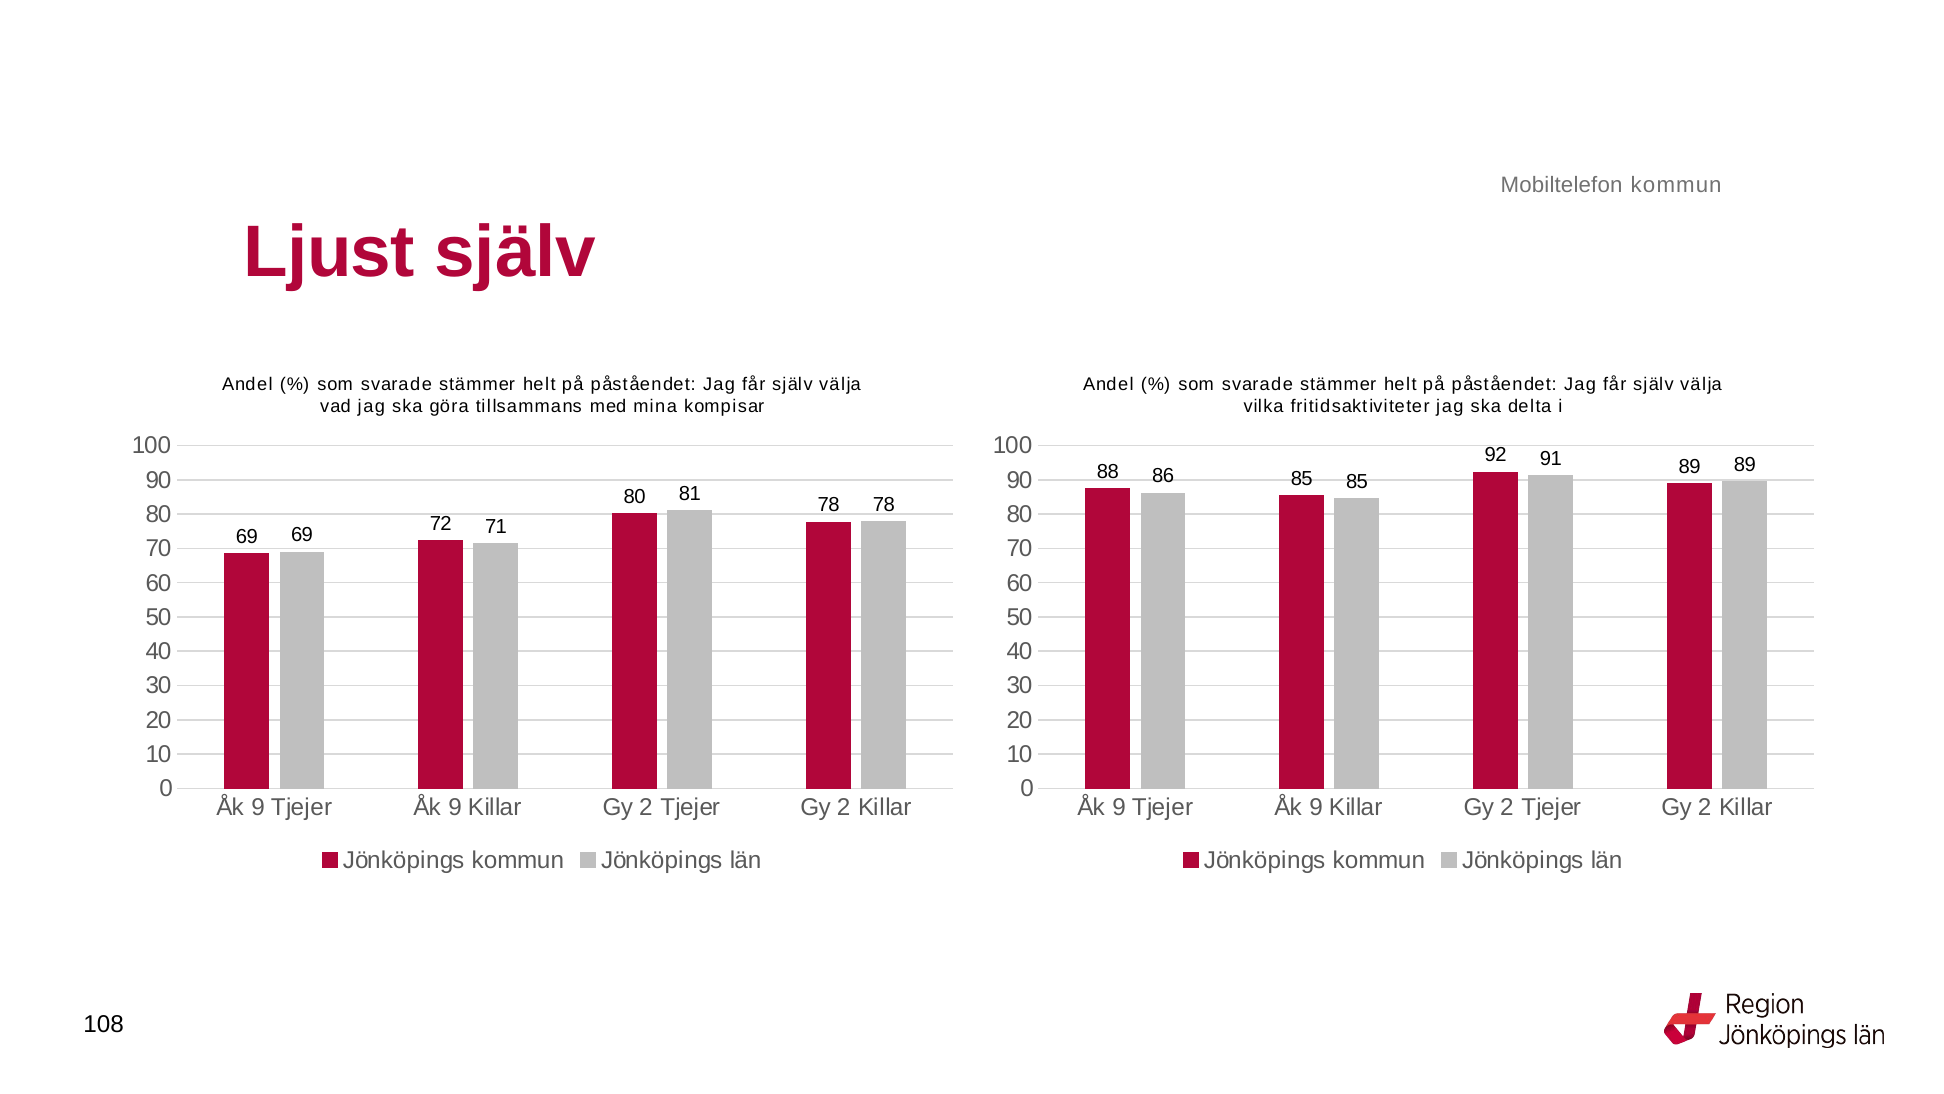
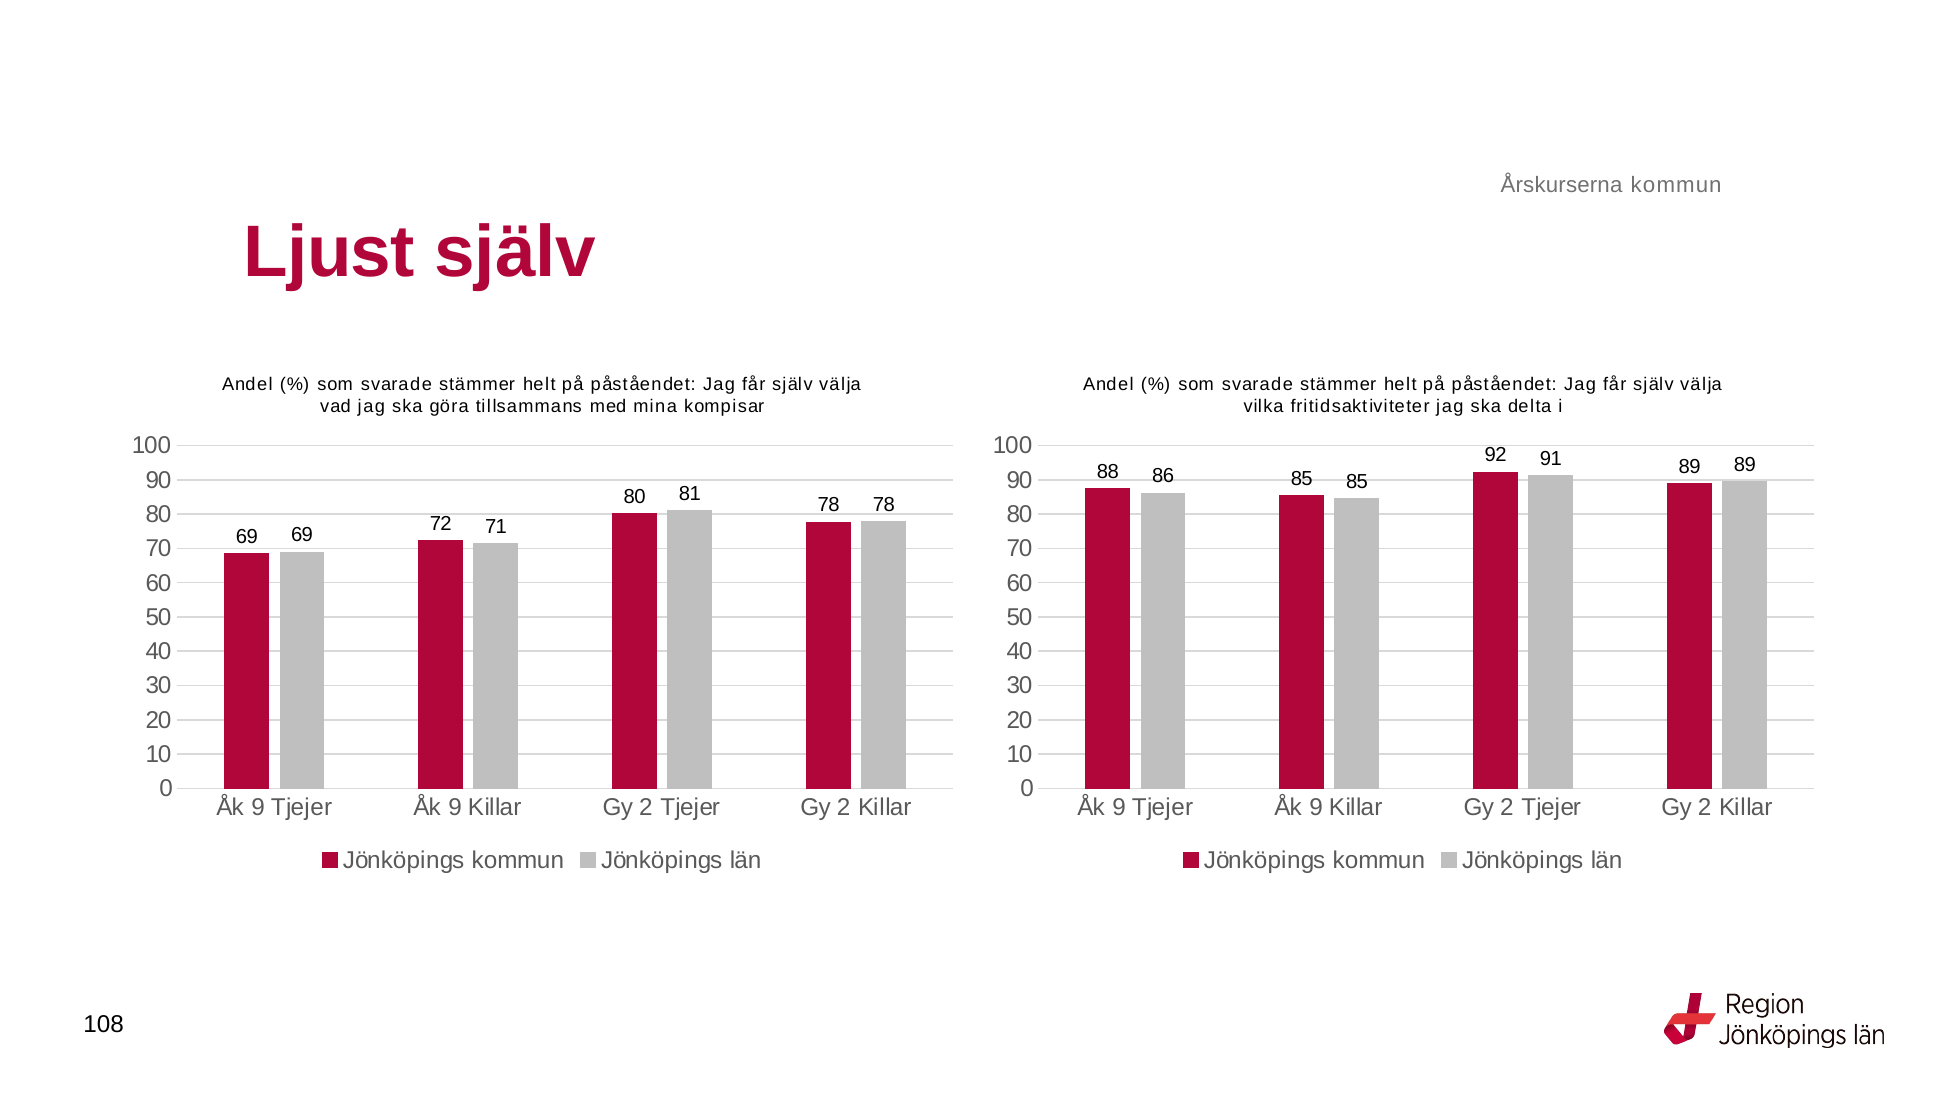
Mobiltelefon: Mobiltelefon -> Årskurserna (1562, 185)
